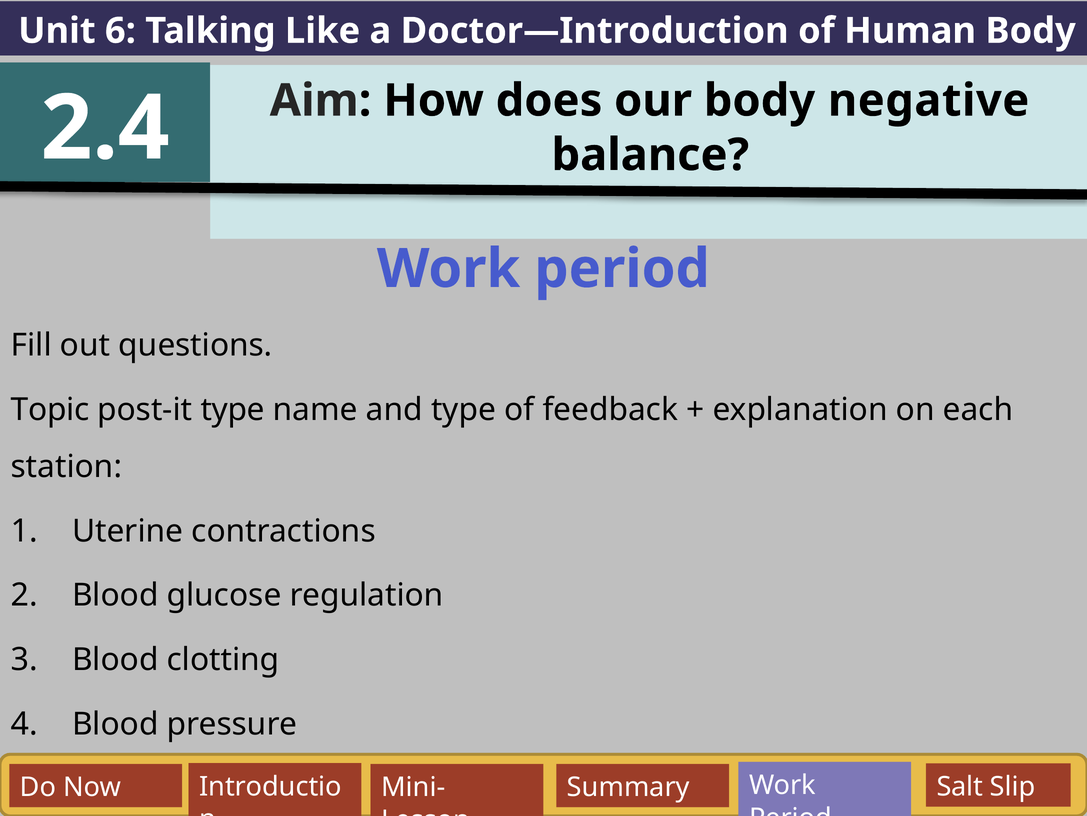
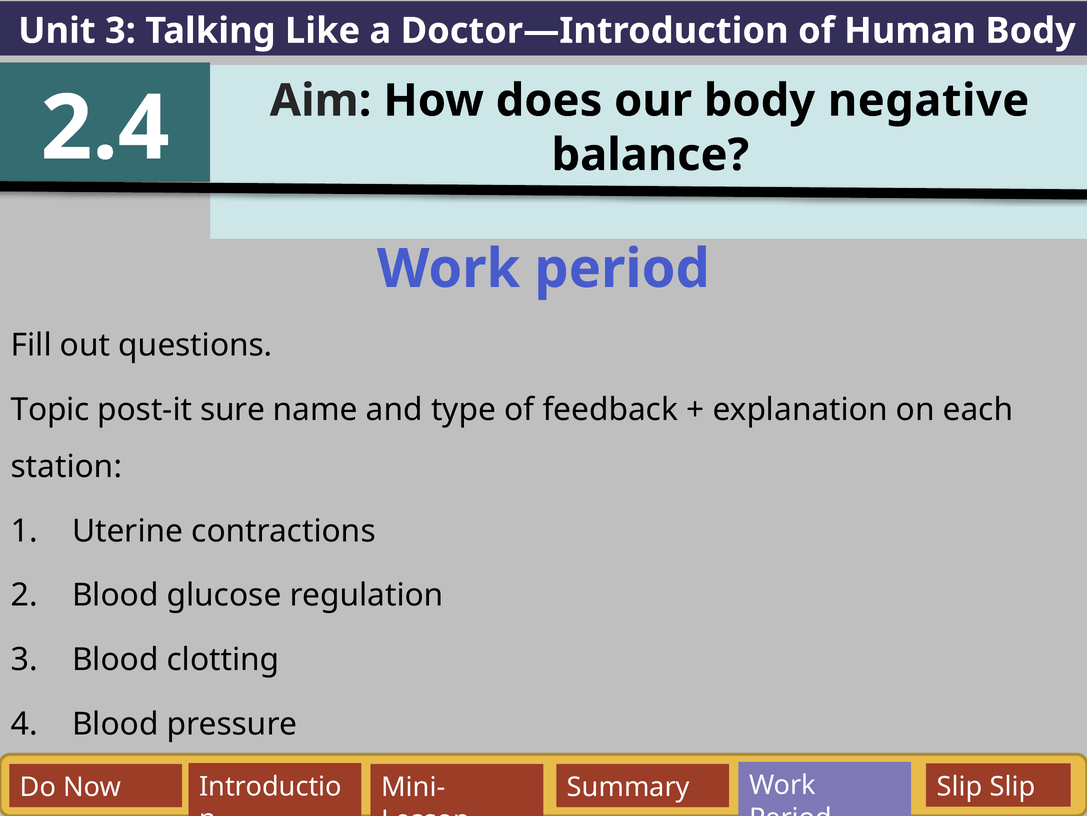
Unit 6: 6 -> 3 (120, 31)
post-it type: type -> sure (233, 409)
Salt: Salt -> Slip (960, 786)
